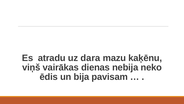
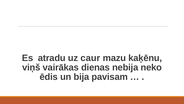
dara: dara -> caur (90, 58)
